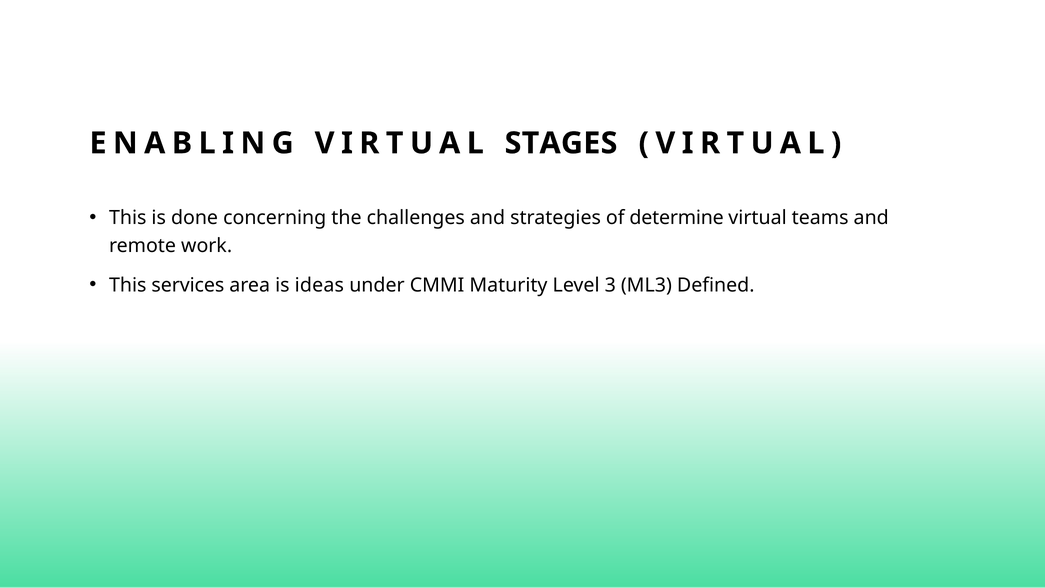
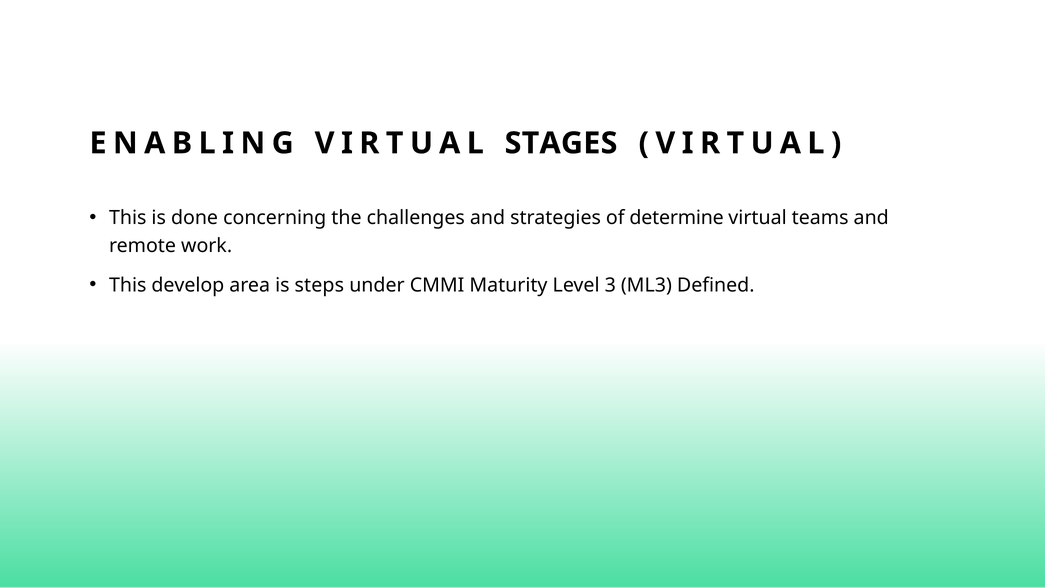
services: services -> develop (188, 285)
ideas: ideas -> steps (319, 285)
